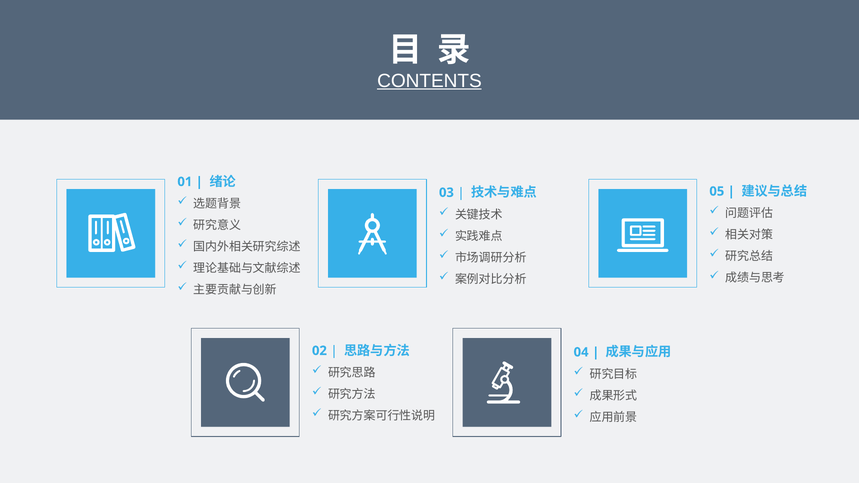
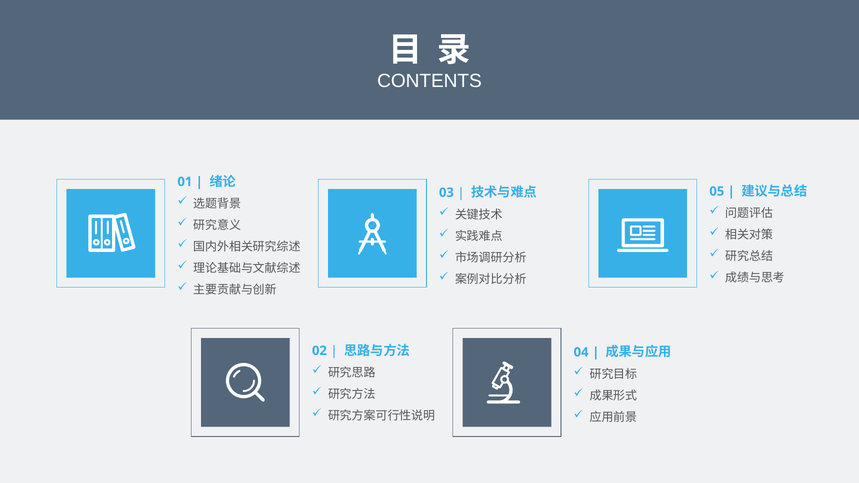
CONTENTS underline: present -> none (429, 81)
